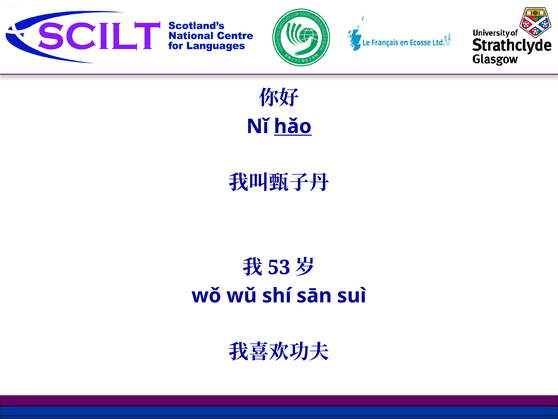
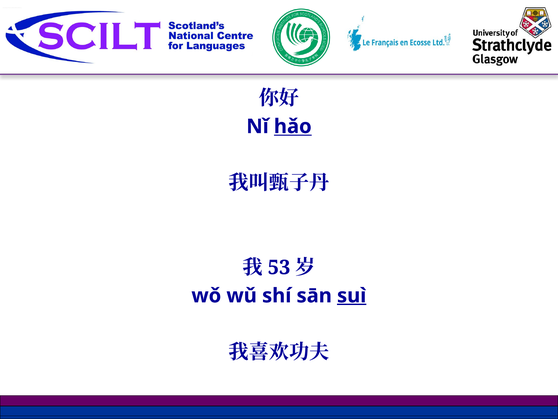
suì underline: none -> present (352, 295)
